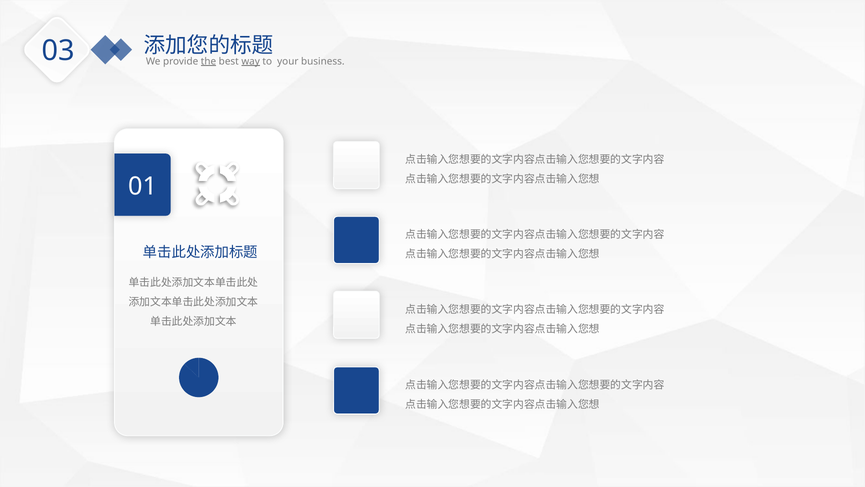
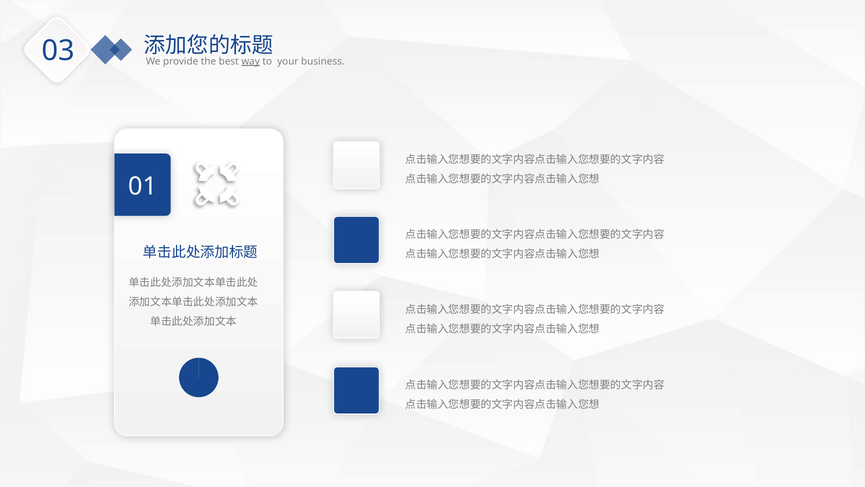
the underline: present -> none (208, 61)
